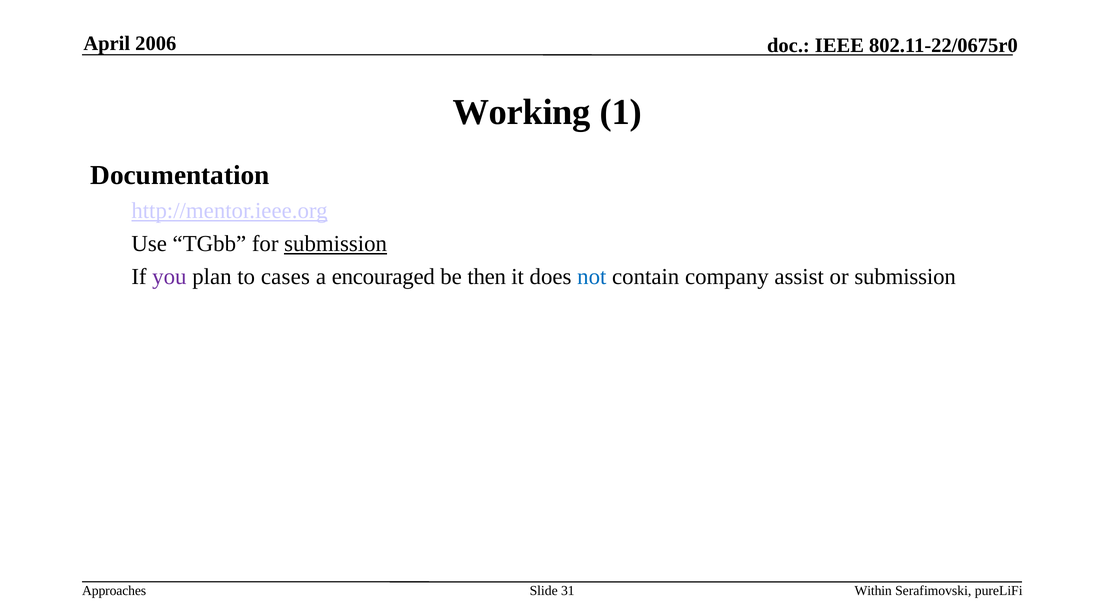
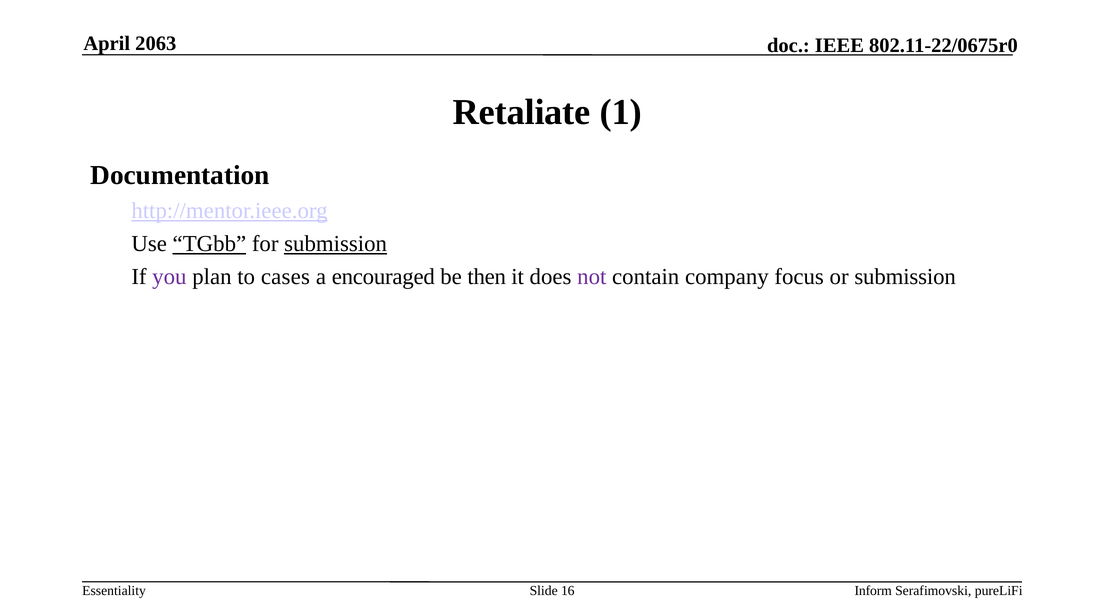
2006: 2006 -> 2063 (156, 44)
Working: Working -> Retaliate (522, 112)
TGbb underline: none -> present (209, 244)
not colour: blue -> purple (592, 277)
assist: assist -> focus (799, 277)
Approaches: Approaches -> Essentiality (114, 591)
31: 31 -> 16 (568, 591)
Within: Within -> Inform (873, 591)
